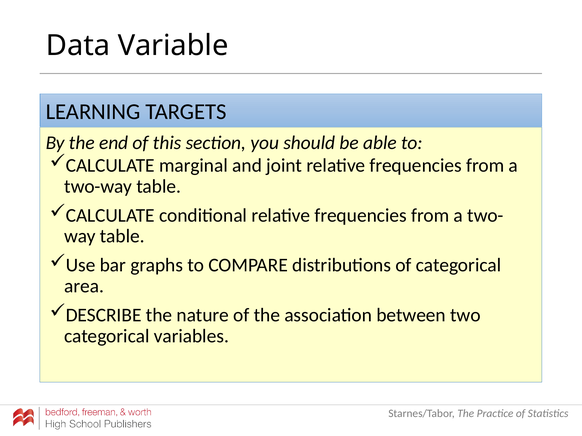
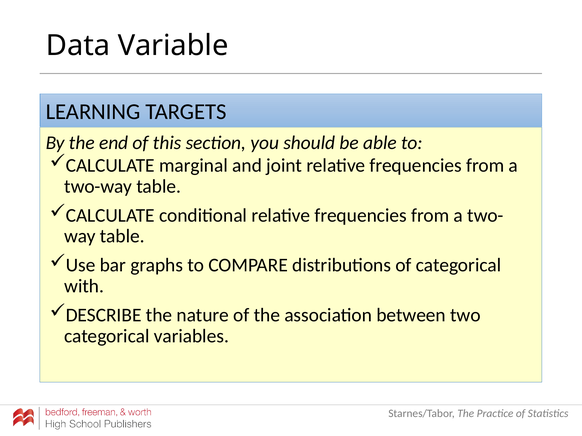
area: area -> with (84, 286)
